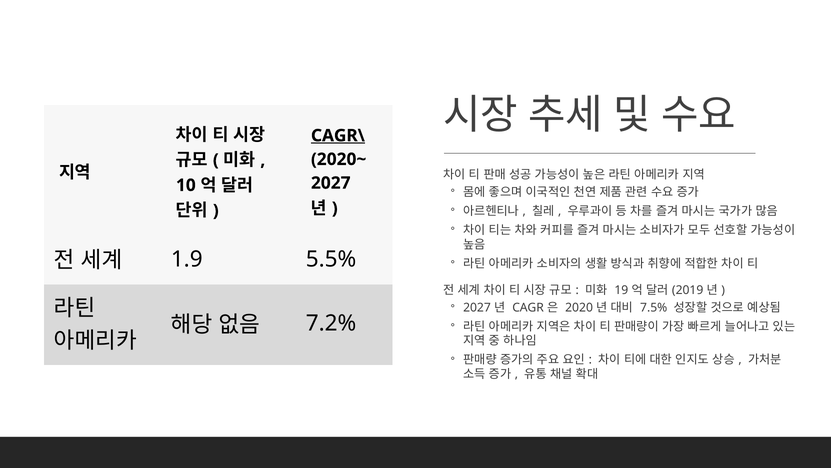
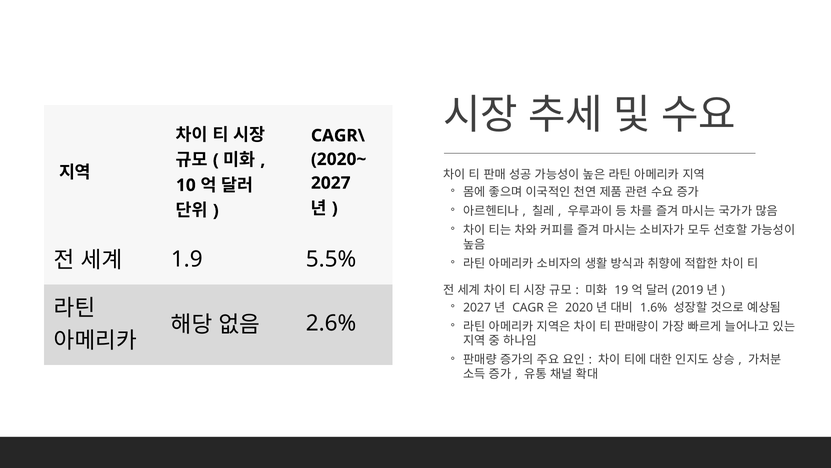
CAGR\ underline: present -> none (338, 135)
7.5%: 7.5% -> 1.6% (654, 307)
7.2%: 7.2% -> 2.6% (331, 323)
